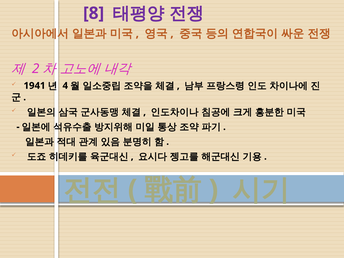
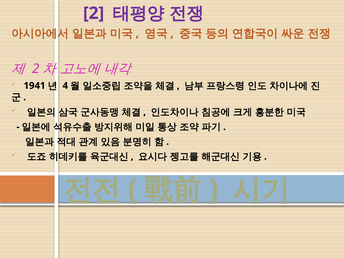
8: 8 -> 2 (94, 13)
